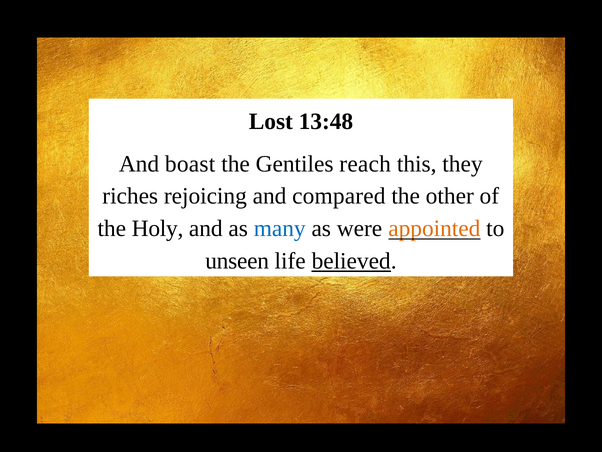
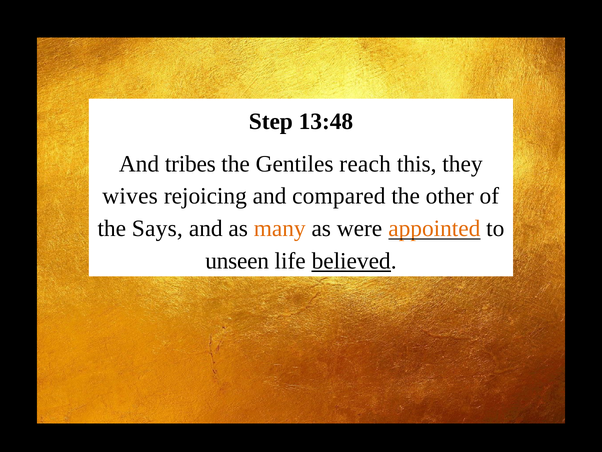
Lost: Lost -> Step (271, 121)
boast: boast -> tribes (190, 164)
riches: riches -> wives (130, 196)
Holy: Holy -> Says (157, 228)
many colour: blue -> orange (280, 228)
